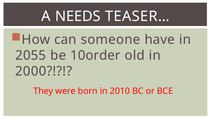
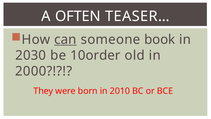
NEEDS: NEEDS -> OFTEN (78, 16)
can underline: none -> present (65, 39)
have: have -> book (160, 39)
2055: 2055 -> 2030 (31, 55)
